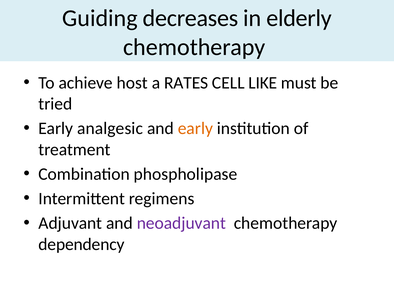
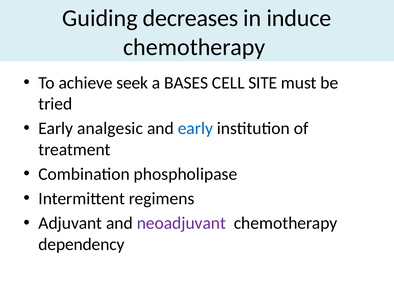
elderly: elderly -> induce (299, 18)
host: host -> seek (132, 83)
RATES: RATES -> BASES (186, 83)
LIKE: LIKE -> SITE (263, 83)
early colour: orange -> blue (195, 128)
